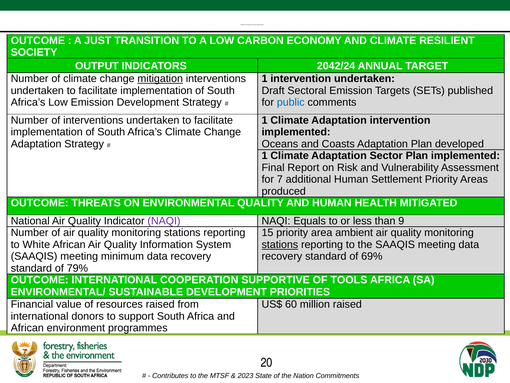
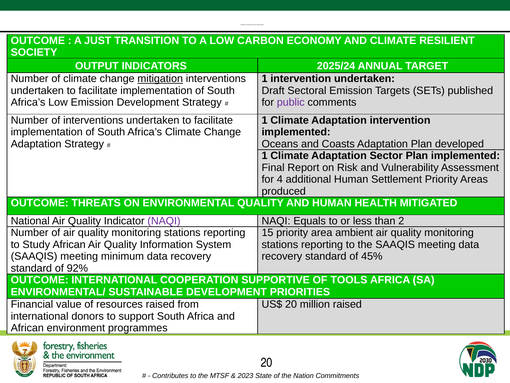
2042/24: 2042/24 -> 2025/24 (336, 66)
public colour: blue -> purple (291, 102)
for 7: 7 -> 4 (280, 179)
9: 9 -> 2 (401, 221)
White: White -> Study (36, 244)
stations underline: present -> none (280, 244)
69%: 69% -> 45% (372, 256)
79%: 79% -> 92% (77, 268)
US$ 60: 60 -> 20 (291, 304)
